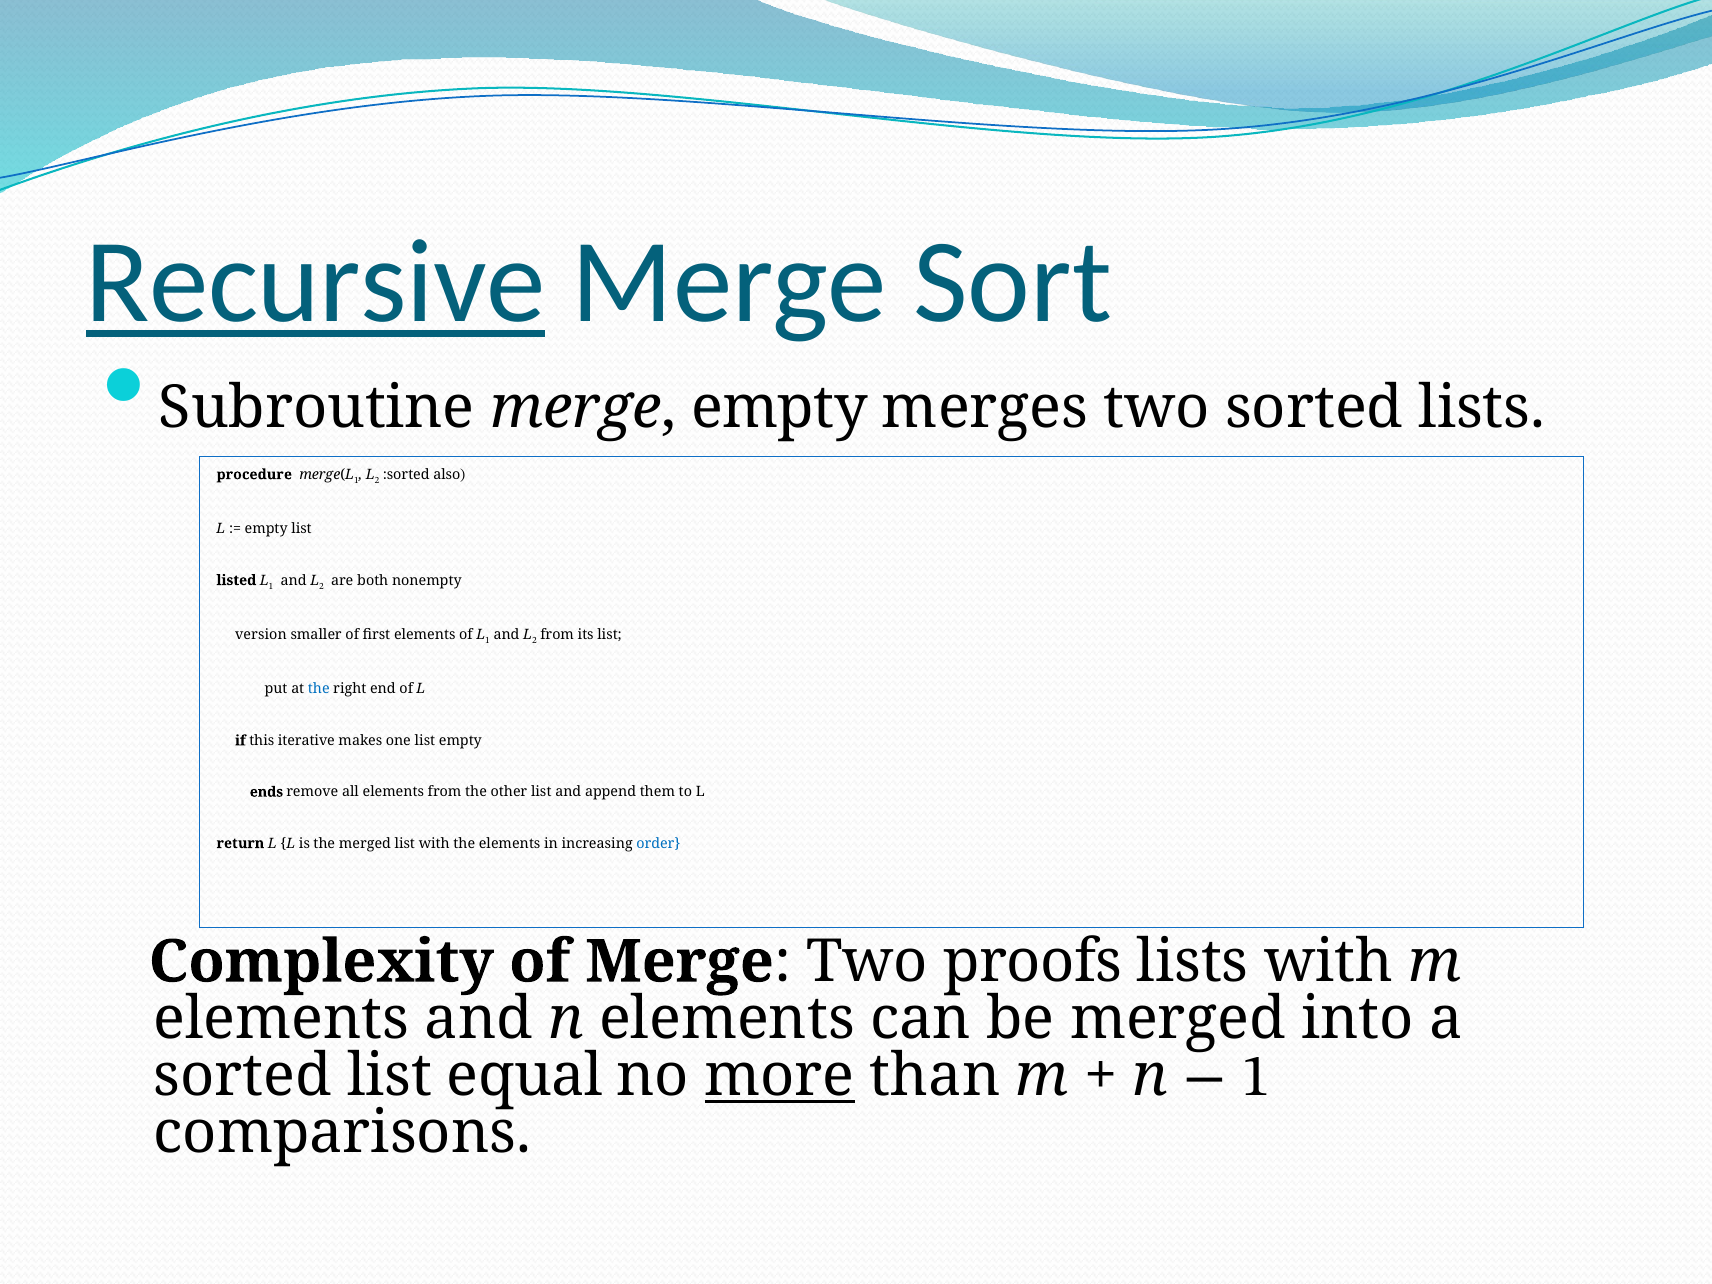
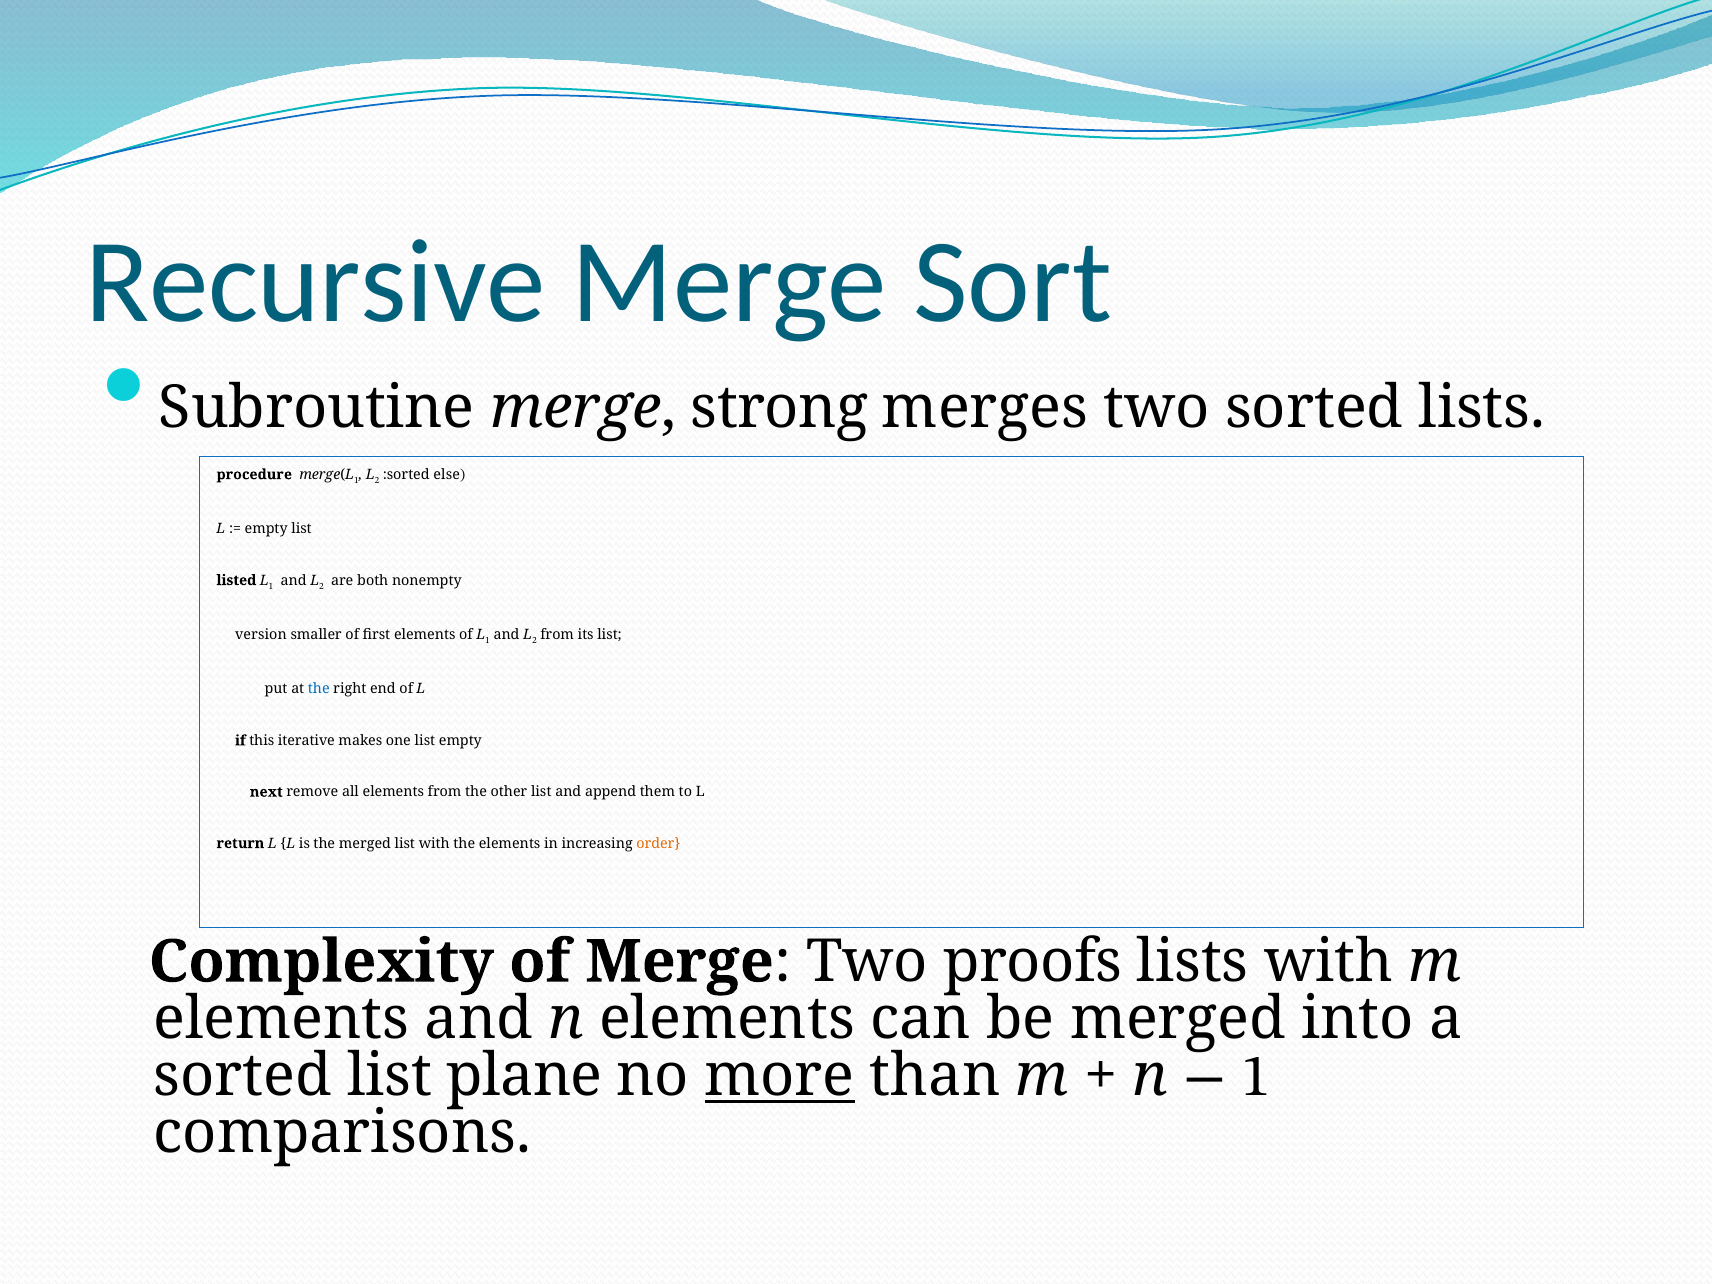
Recursive underline: present -> none (315, 283)
merge empty: empty -> strong (780, 408)
also: also -> else (447, 475)
ends: ends -> next (266, 792)
order colour: blue -> orange (658, 843)
equal: equal -> plane (525, 1076)
